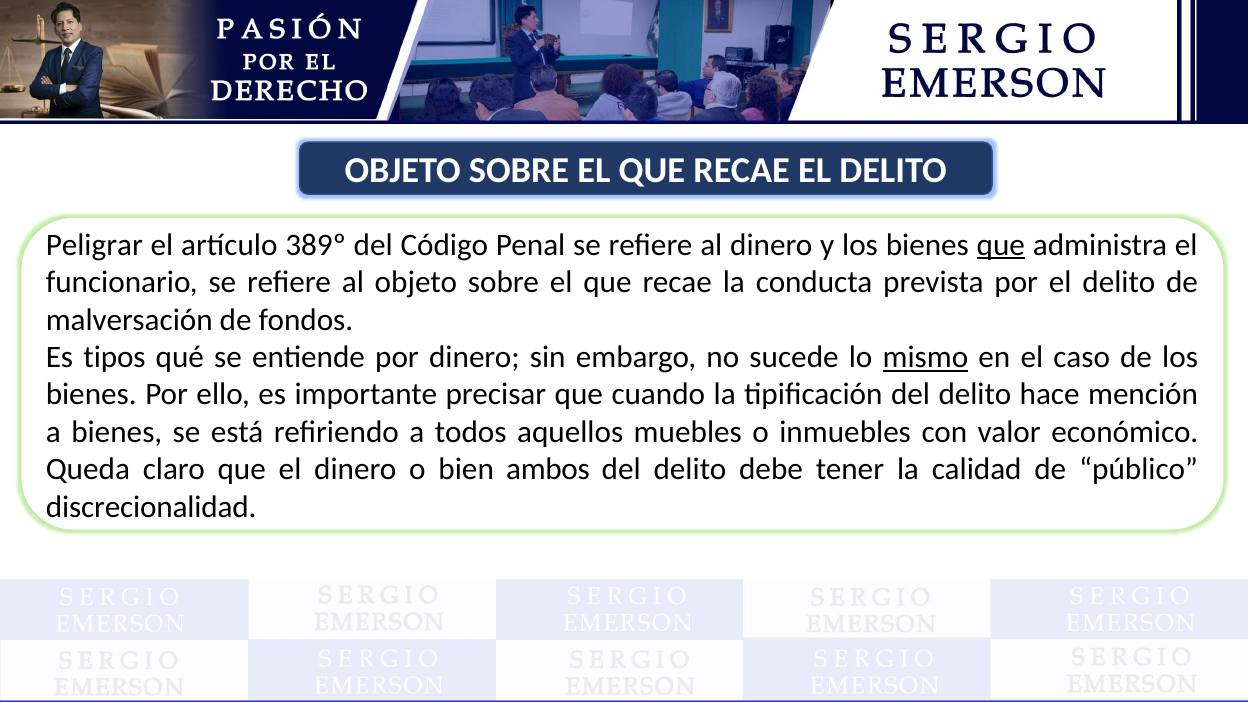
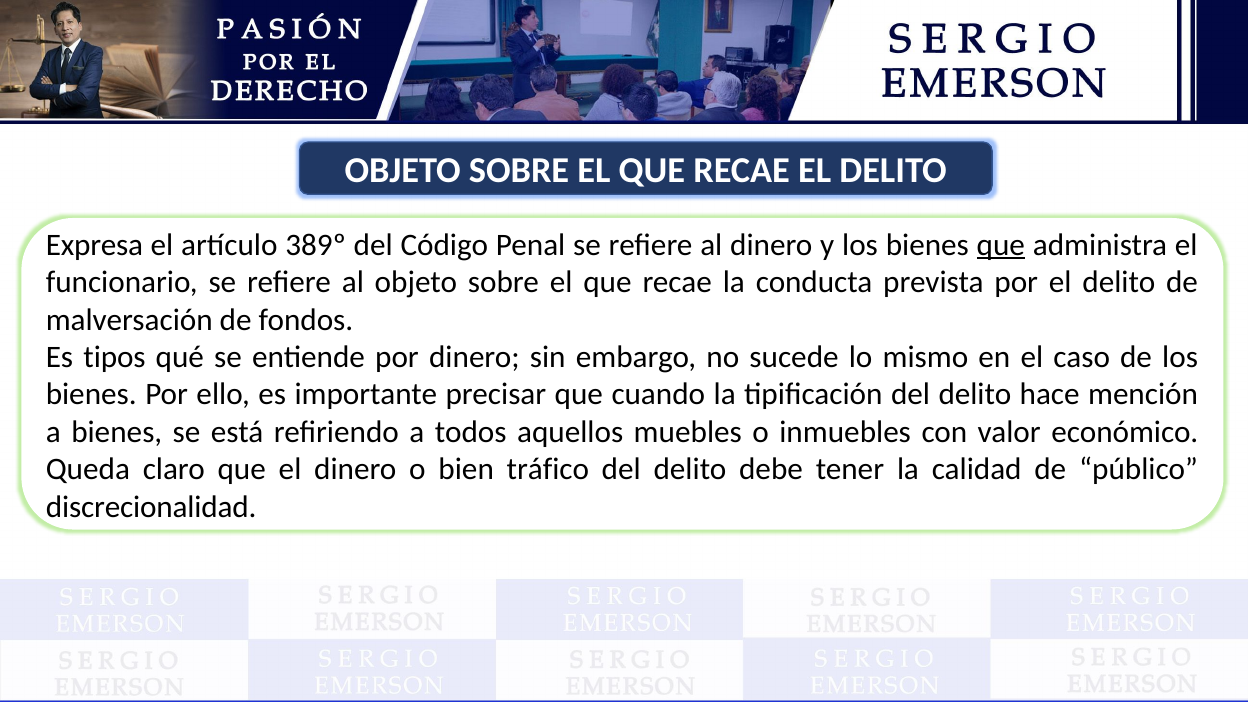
Peligrar: Peligrar -> Expresa (94, 245)
mismo underline: present -> none (925, 357)
ambos: ambos -> tráfico (548, 470)
